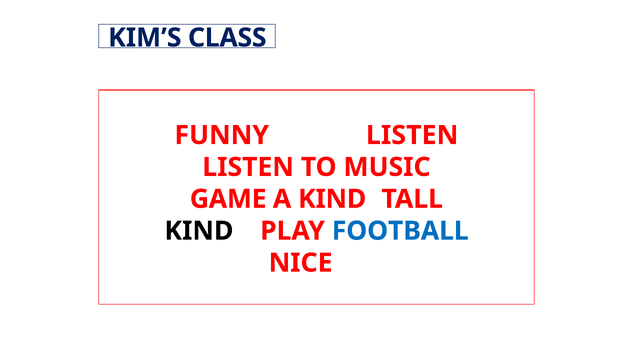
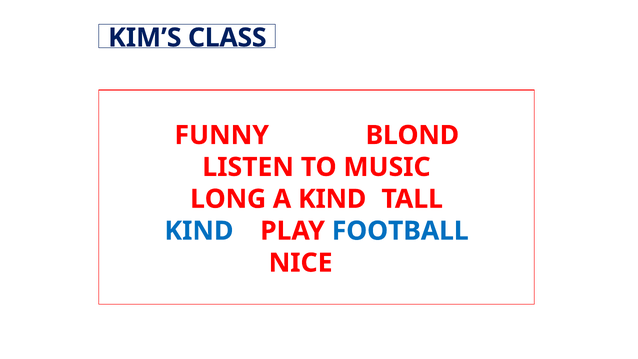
FUNNY LISTEN: LISTEN -> BLOND (412, 135)
GAME: GAME -> LONG (228, 199)
KIND colour: black -> blue (199, 231)
